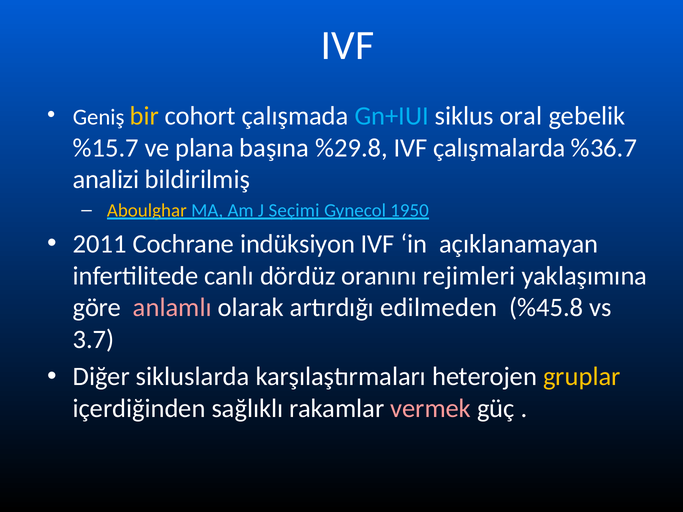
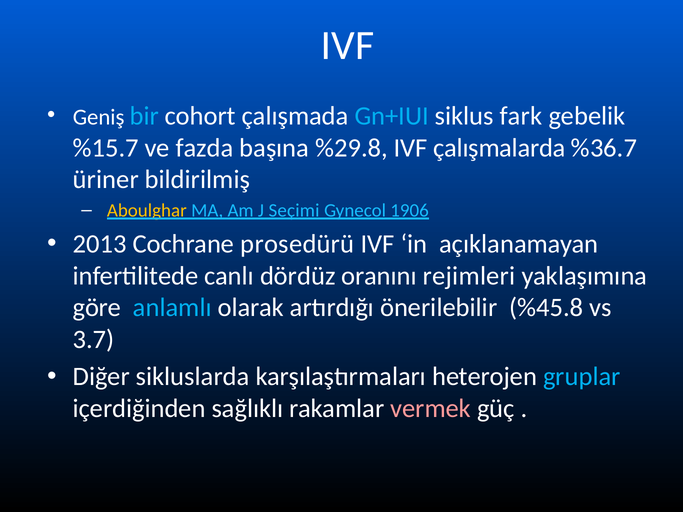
bir colour: yellow -> light blue (144, 116)
oral: oral -> fark (521, 116)
plana: plana -> fazda (205, 148)
analizi: analizi -> üriner (106, 180)
1950: 1950 -> 1906 (410, 210)
2011: 2011 -> 2013 (100, 244)
indüksiyon: indüksiyon -> prosedürü (297, 244)
anlamlı colour: pink -> light blue (172, 308)
edilmeden: edilmeden -> önerilebilir (439, 308)
gruplar colour: yellow -> light blue (582, 377)
